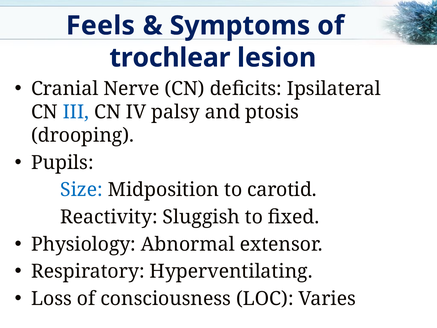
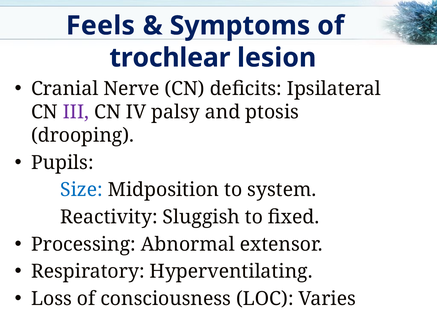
III colour: blue -> purple (76, 112)
carotid: carotid -> system (282, 190)
Physiology: Physiology -> Processing (83, 244)
